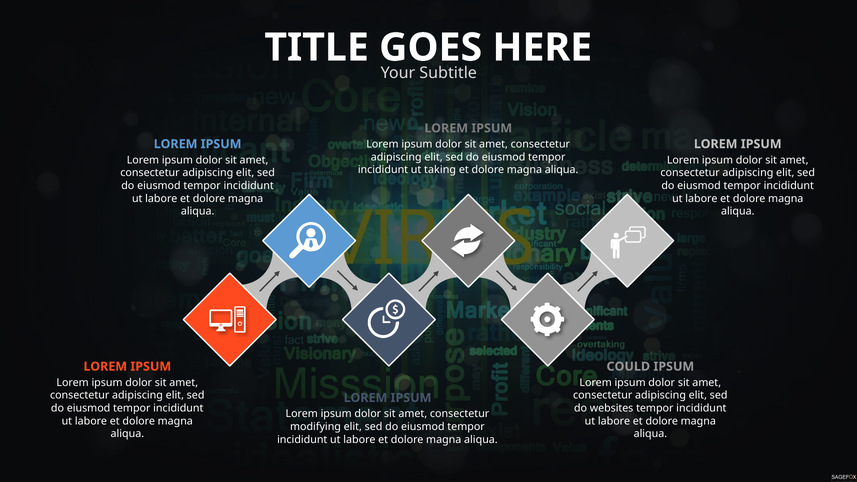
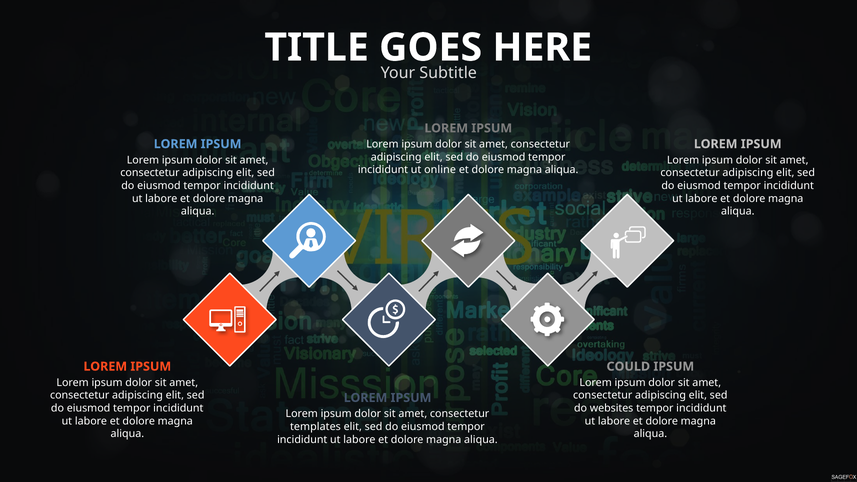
taking: taking -> online (440, 170)
modifying: modifying -> templates (315, 427)
